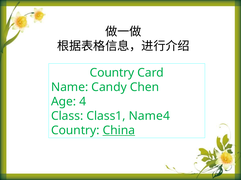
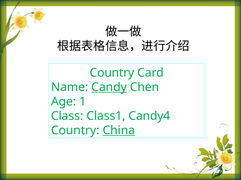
Candy underline: none -> present (109, 88)
4: 4 -> 1 (83, 102)
Name4: Name4 -> Candy4 (149, 116)
